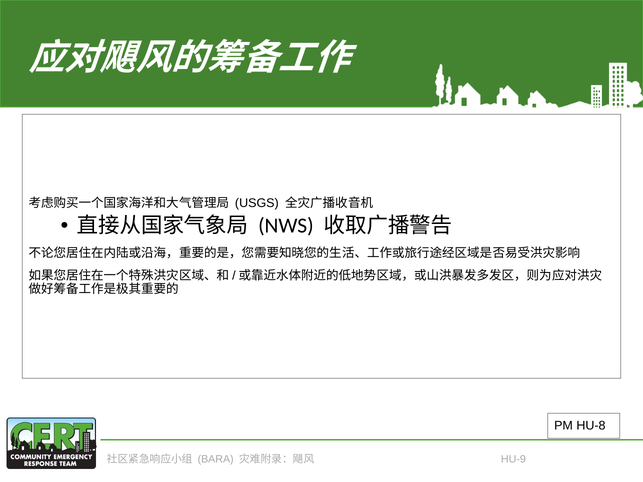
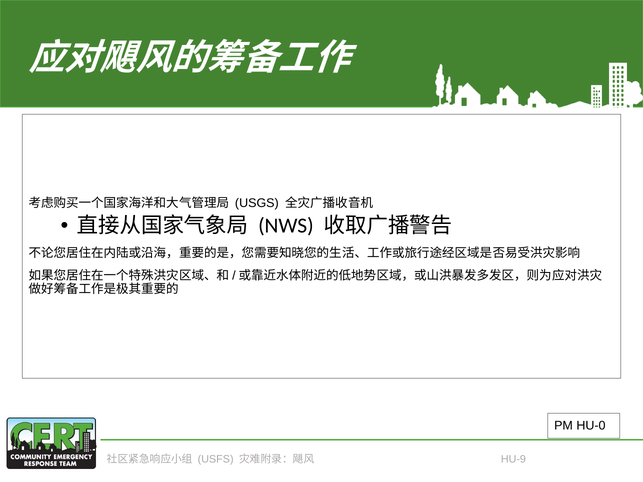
HU-8: HU-8 -> HU-0 (591, 426)
BARA: BARA -> USFS (216, 460)
